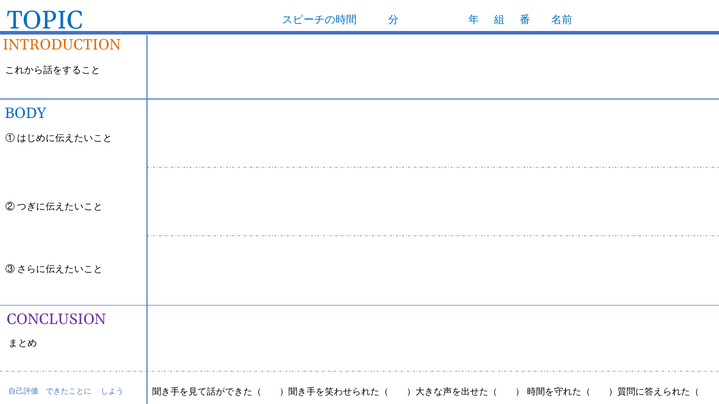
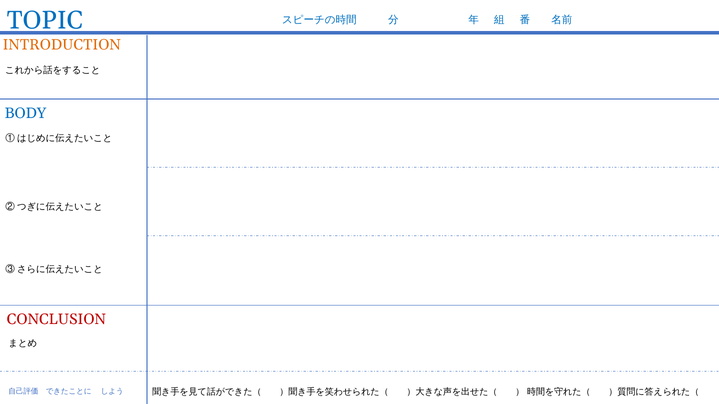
CONCLUSION colour: purple -> red (56, 320)
